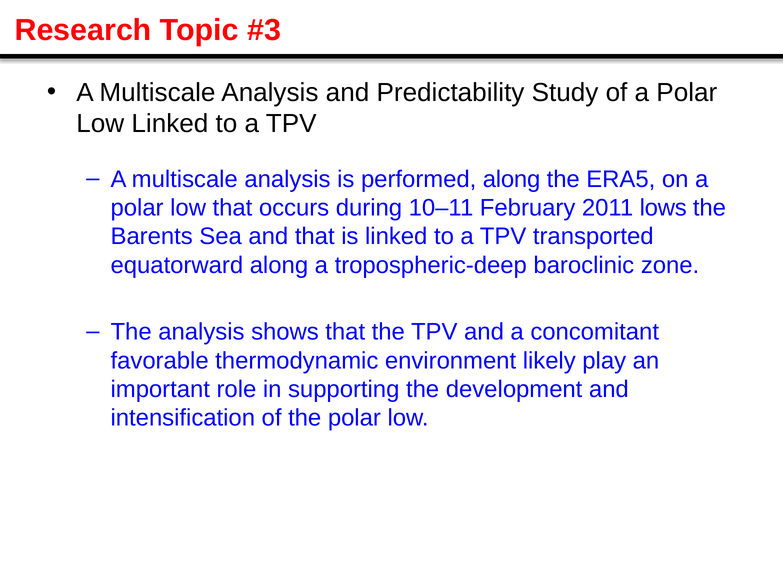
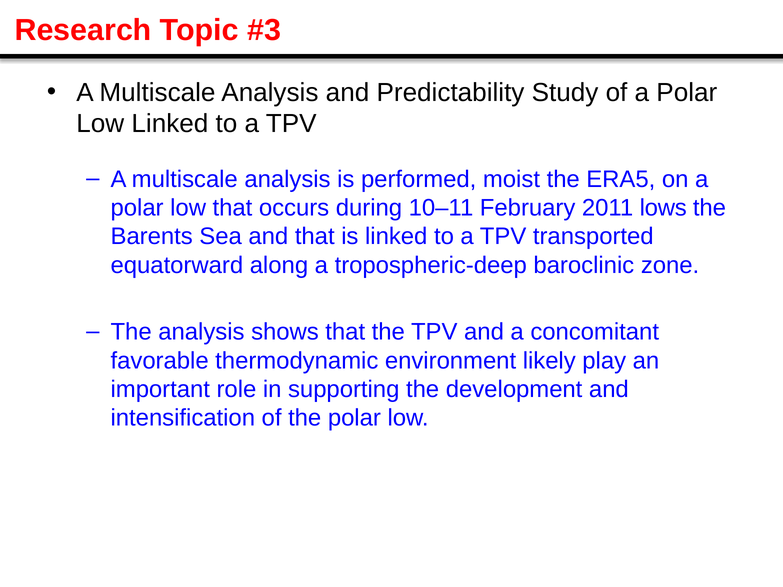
performed along: along -> moist (511, 179)
